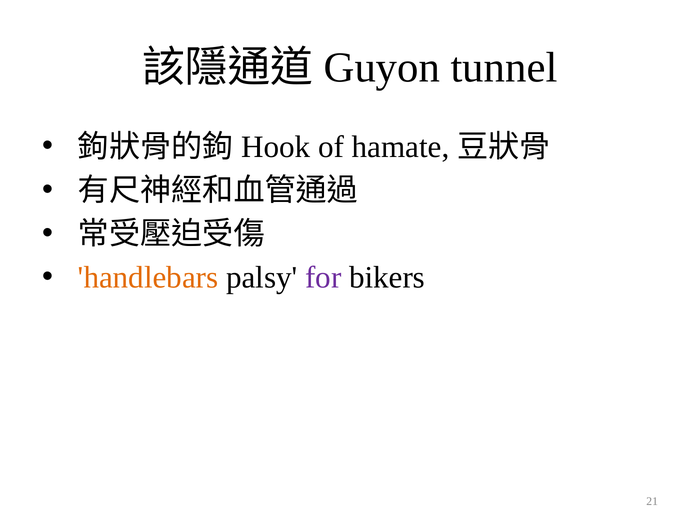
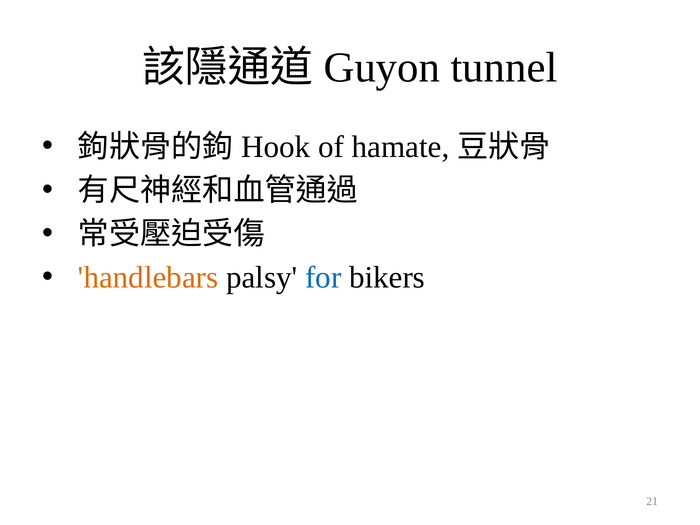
for colour: purple -> blue (323, 278)
